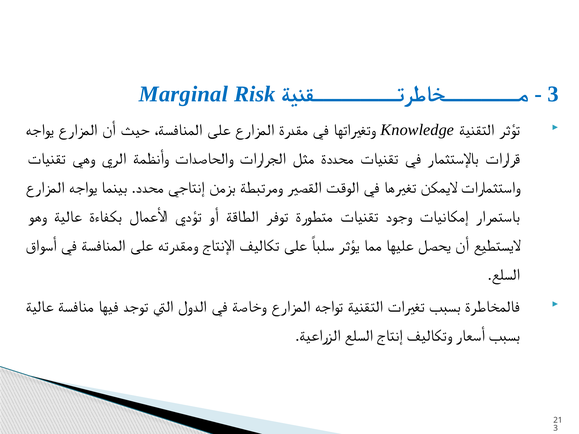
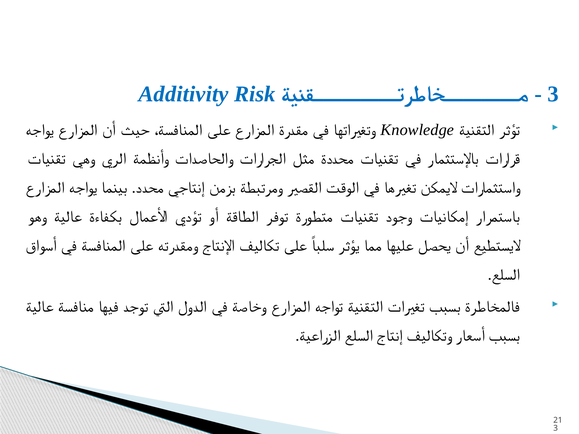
Marginal: Marginal -> Additivity (183, 94)
